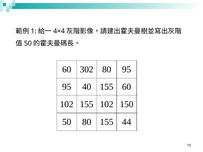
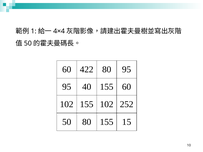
302: 302 -> 422 (87, 70)
150: 150 -> 252 (127, 104)
44: 44 -> 15 (127, 122)
